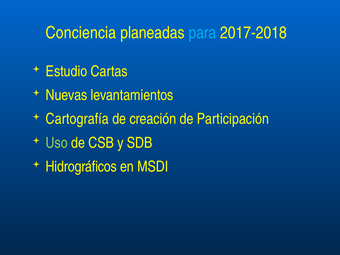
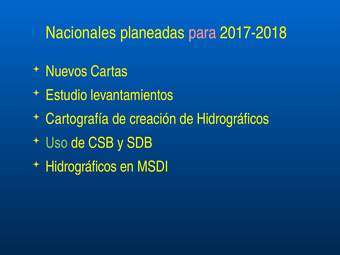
Conciencia: Conciencia -> Nacionales (81, 33)
para colour: light blue -> pink (202, 33)
Estudio: Estudio -> Nuevos (67, 71)
Nuevas: Nuevas -> Estudio (66, 95)
de Participación: Participación -> Hidrográficos (233, 119)
